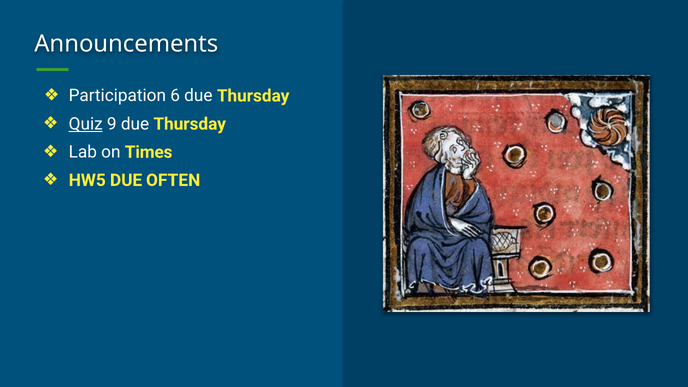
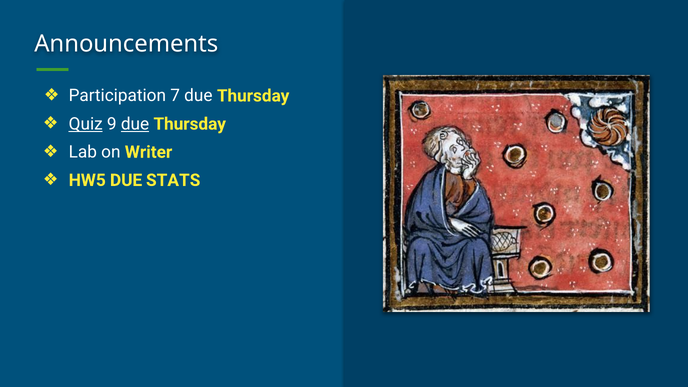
6: 6 -> 7 (175, 96)
due underline: none -> present (135, 124)
Times: Times -> Writer (149, 152)
OFTEN: OFTEN -> STATS (173, 180)
